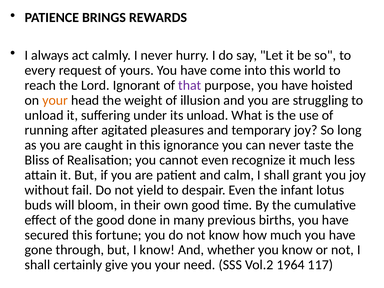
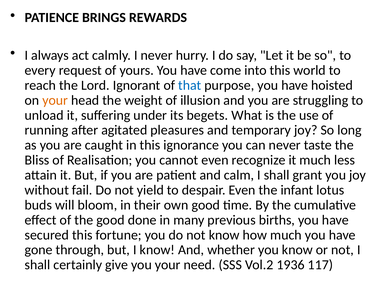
that colour: purple -> blue (190, 85)
its unload: unload -> begets (207, 115)
1964: 1964 -> 1936 (291, 265)
